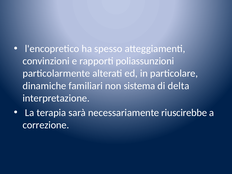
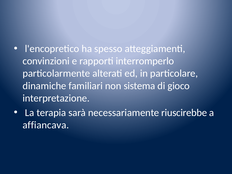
poliassunzioni: poliassunzioni -> interromperlo (145, 61)
delta: delta -> gioco (179, 86)
correzione: correzione -> affiancava (46, 125)
